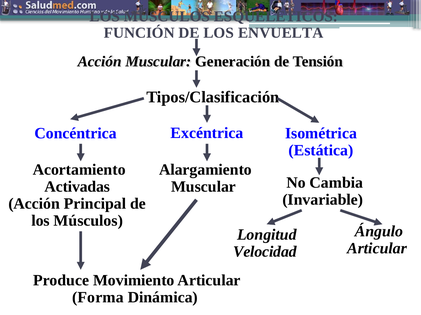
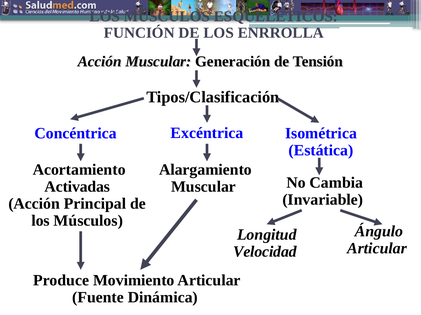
ENVUELTA: ENVUELTA -> ENRROLLA (281, 33)
Forma: Forma -> Fuente (98, 298)
